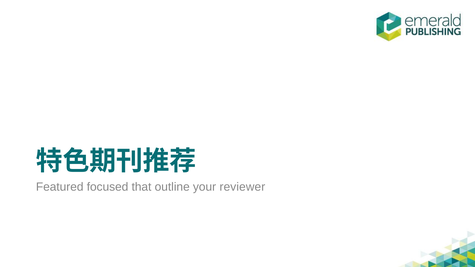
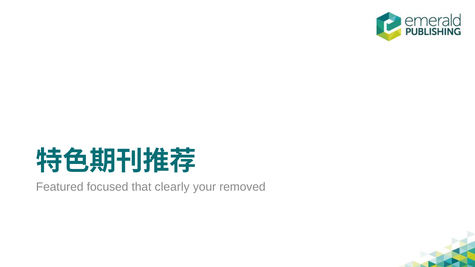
outline: outline -> clearly (172, 187)
reviewer: reviewer -> removed (242, 187)
